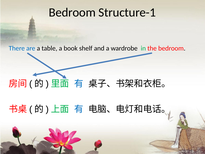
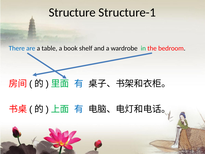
Bedroom: Bedroom -> Structure (72, 12)
